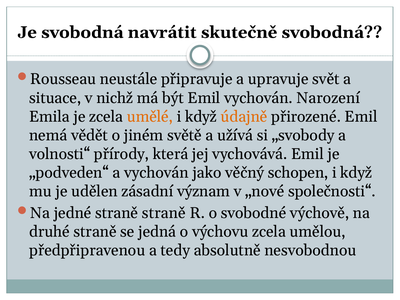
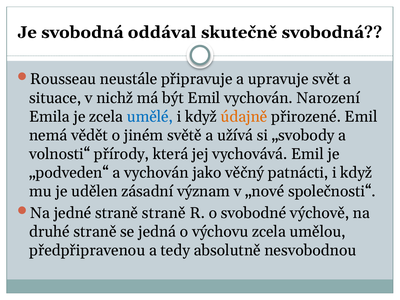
navrátit: navrátit -> oddával (162, 32)
umělé colour: orange -> blue (150, 117)
schopen: schopen -> patnácti (298, 173)
